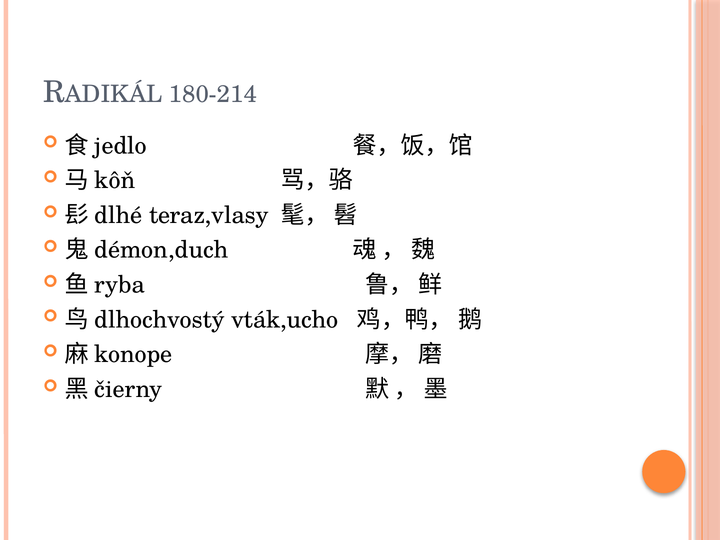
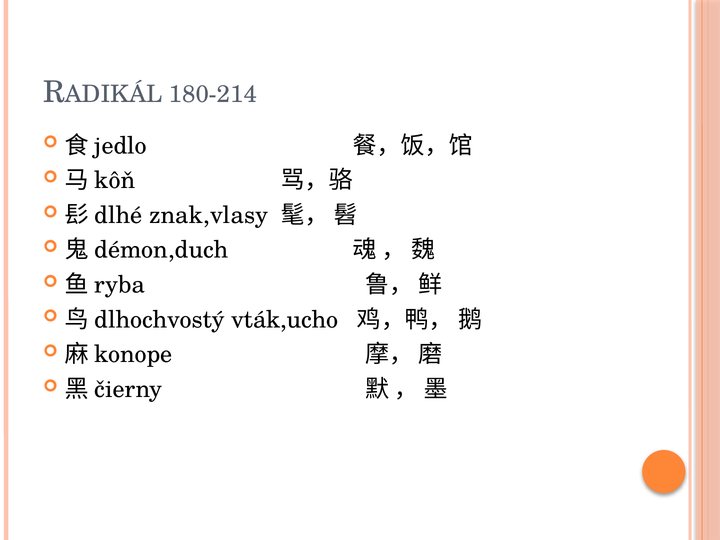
teraz,vlasy: teraz,vlasy -> znak,vlasy (209, 215)
